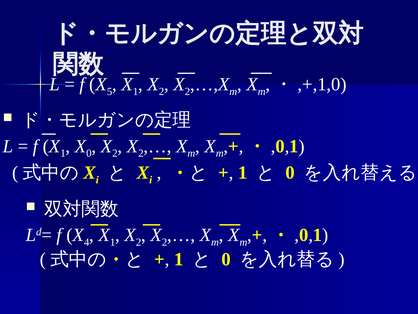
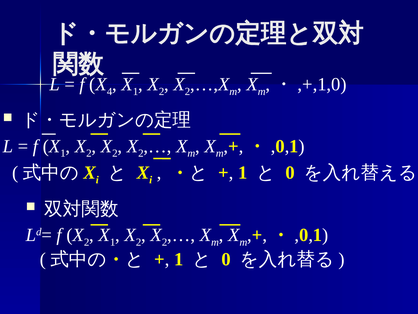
5: 5 -> 4 (110, 91)
0: 0 -> 2 (89, 153)
4: 4 -> 2 (87, 242)
